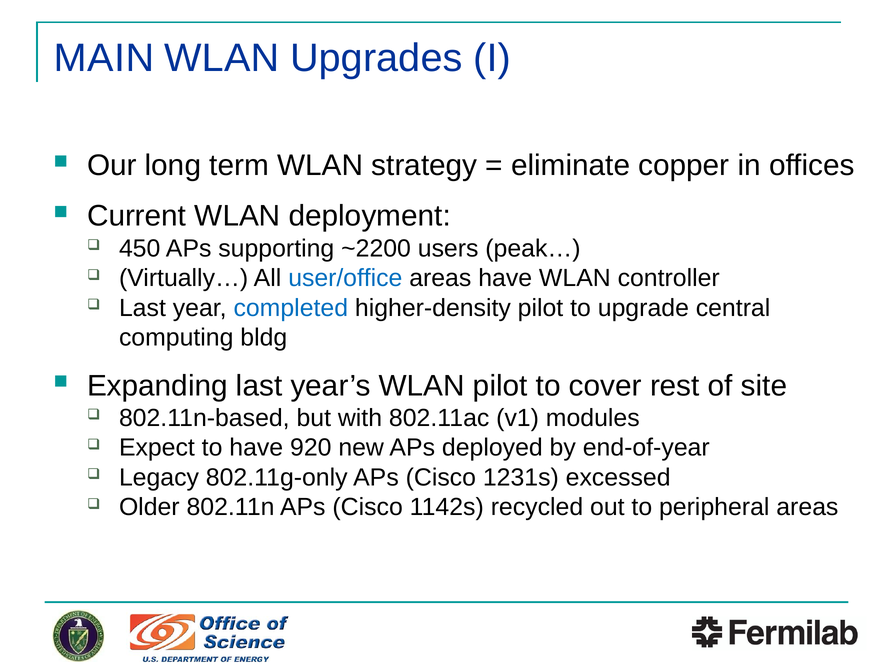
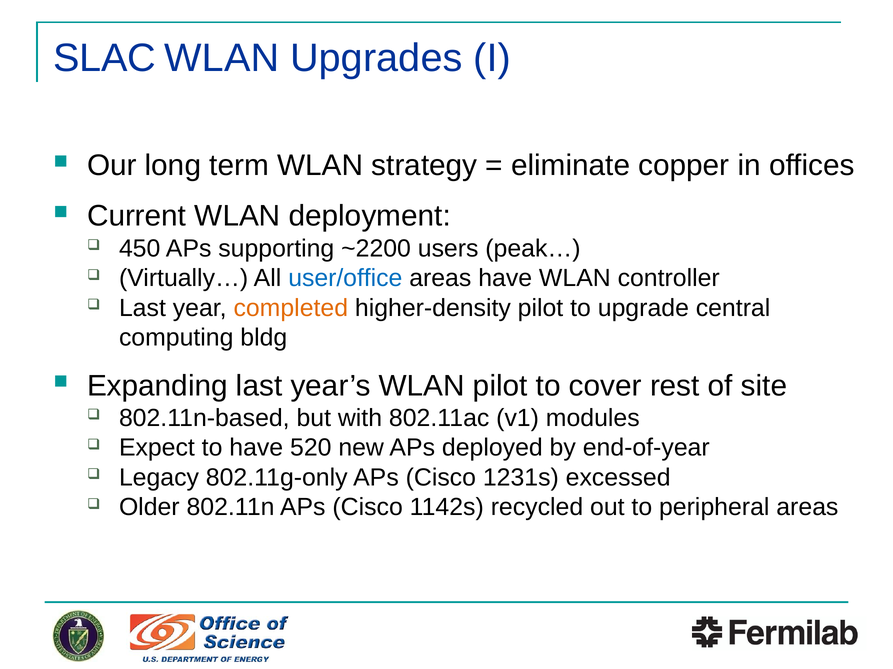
MAIN: MAIN -> SLAC (105, 58)
completed colour: blue -> orange (291, 308)
920: 920 -> 520 (311, 448)
